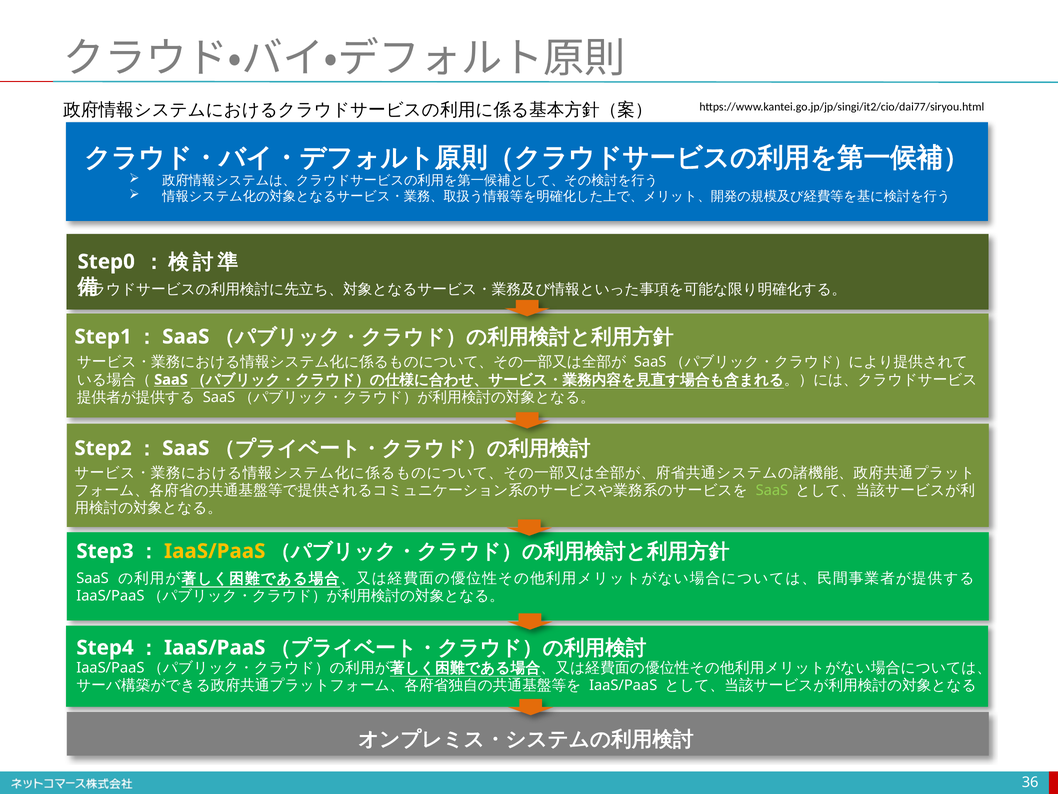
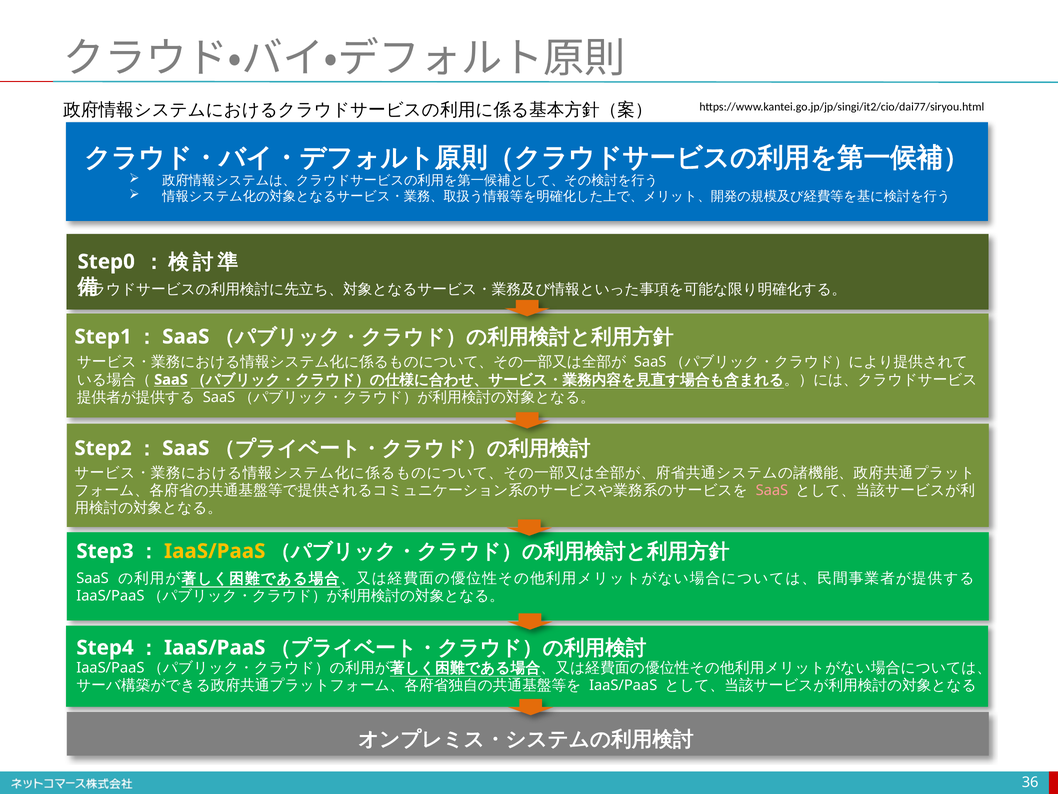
SaaS colour: light green -> pink (772, 490)
